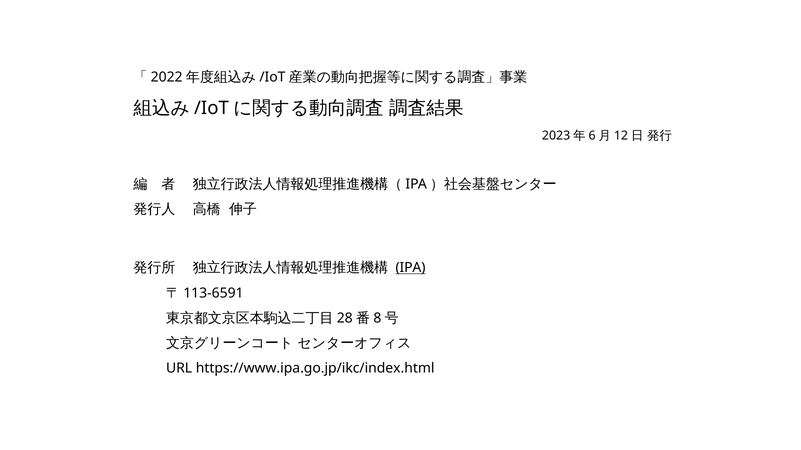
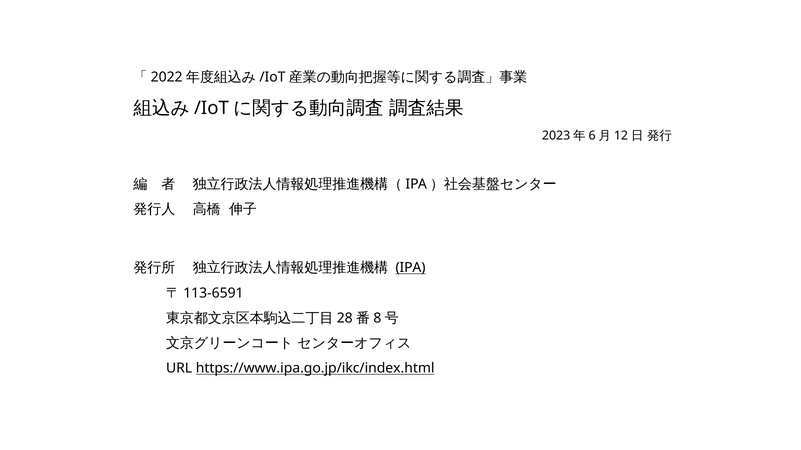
https://www.ipa.go.jp/ikc/index.html underline: none -> present (315, 369)
